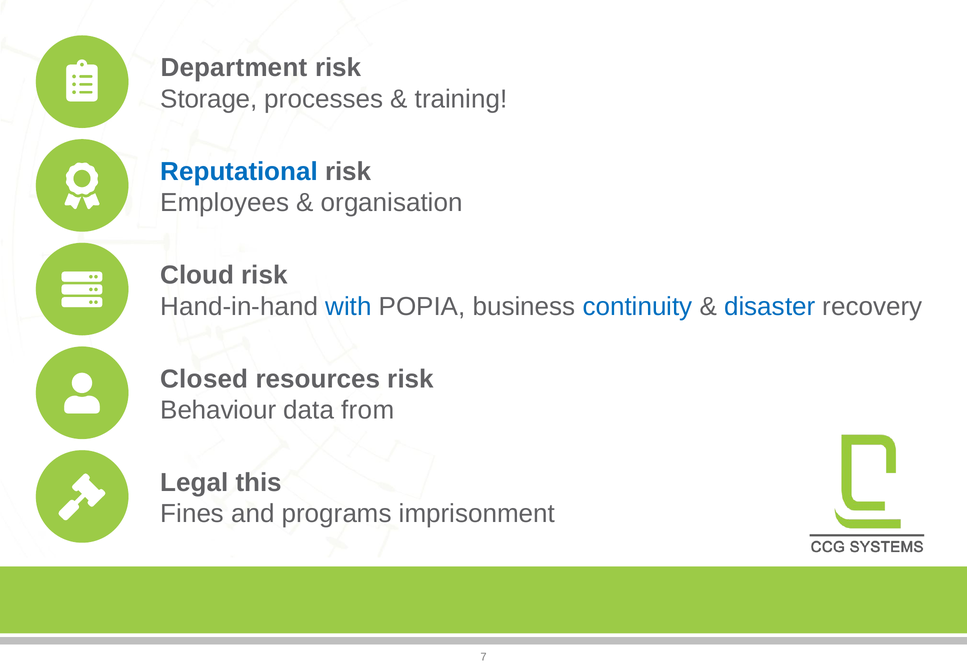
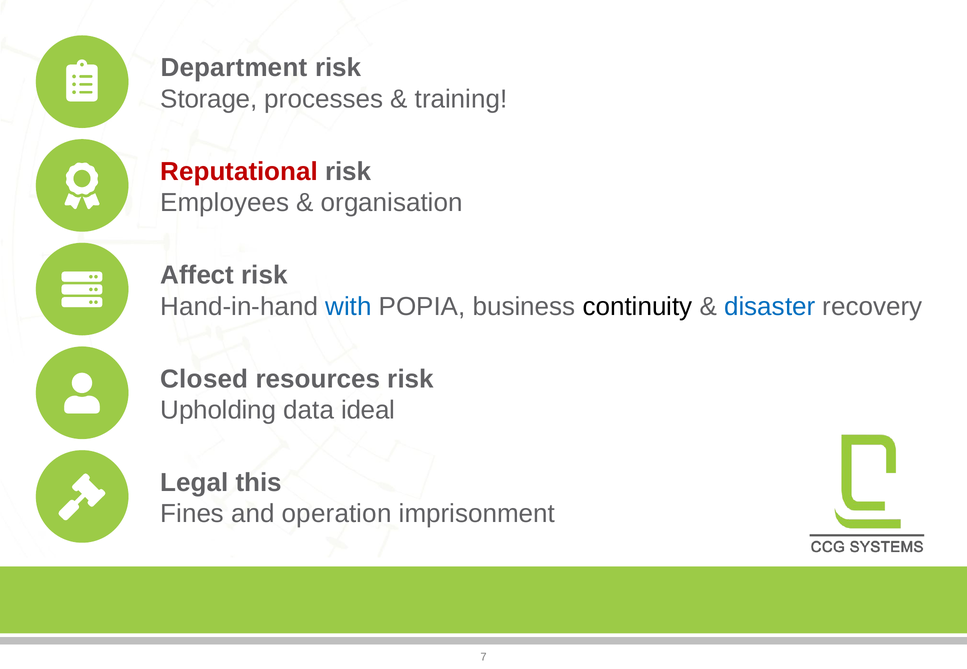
Reputational colour: blue -> red (239, 172)
Cloud: Cloud -> Affect (197, 275)
continuity colour: blue -> black (638, 307)
Behaviour: Behaviour -> Upholding (218, 410)
from: from -> ideal (368, 410)
programs: programs -> operation (337, 514)
